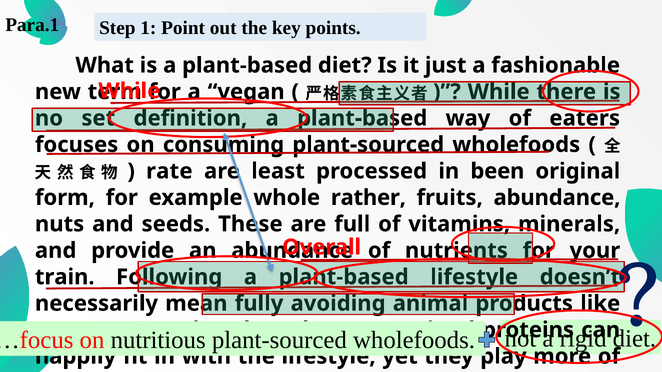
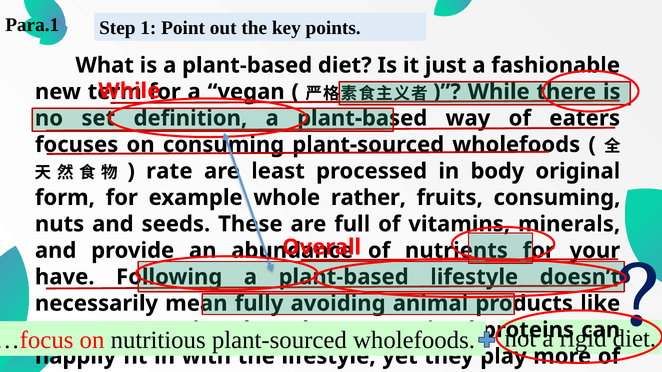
been: been -> body (497, 171)
fruits abundance: abundance -> consuming (557, 198)
train: train -> have (65, 277)
